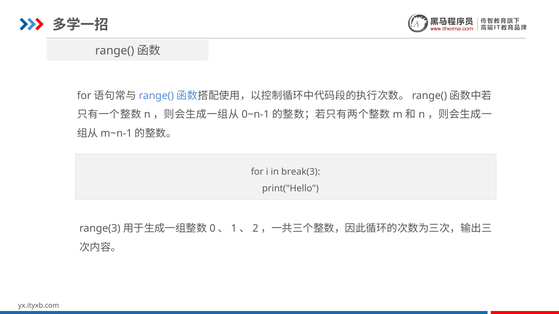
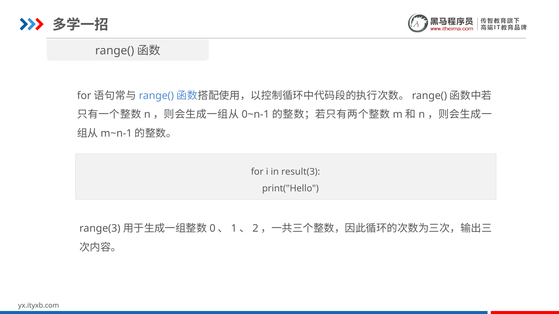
break(3: break(3 -> result(3 (301, 172)
